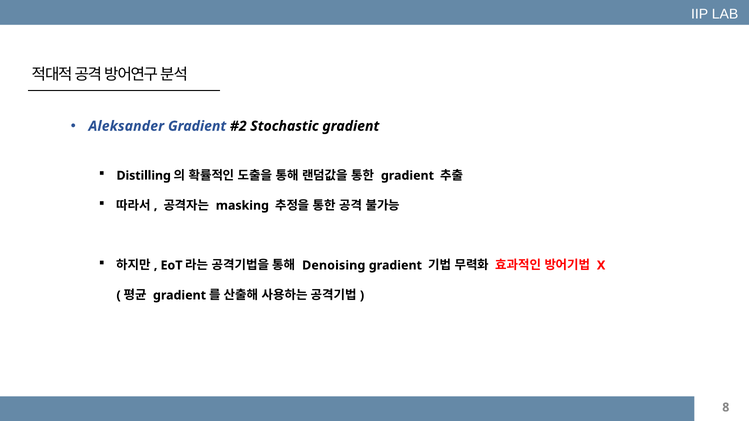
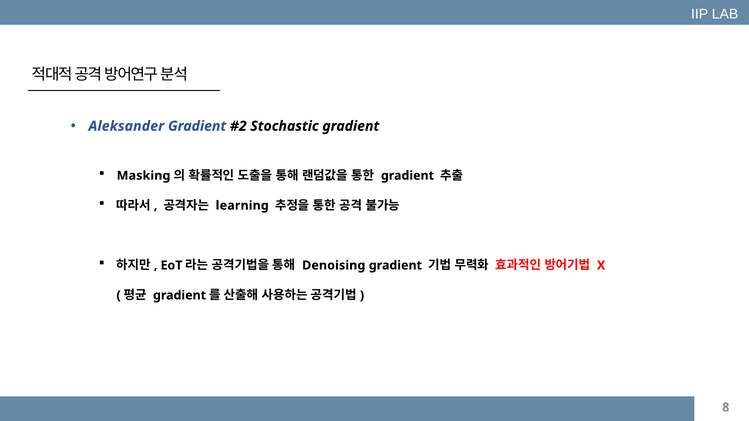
Distilling: Distilling -> Masking (144, 176)
masking: masking -> learning (242, 206)
